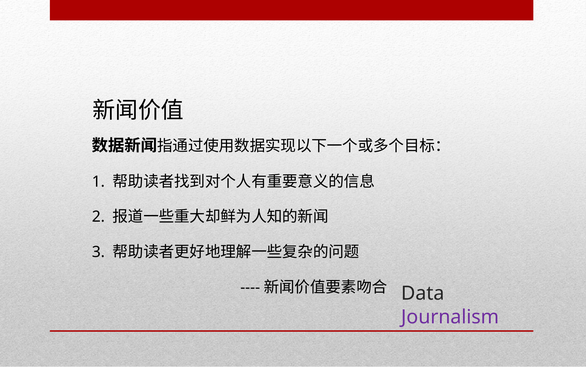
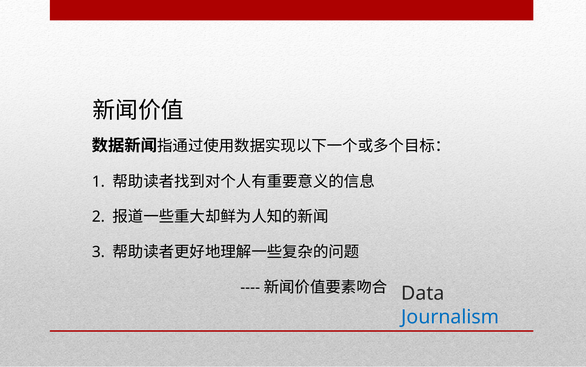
Journalism colour: purple -> blue (450, 316)
